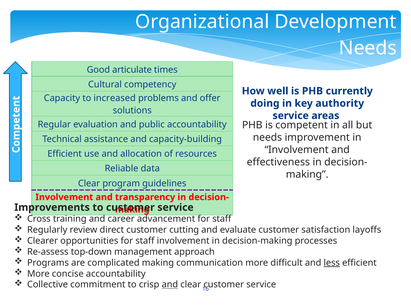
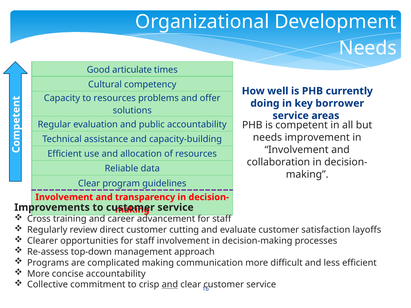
to increased: increased -> resources (115, 98)
authority: authority -> borrower (340, 103)
effectiveness: effectiveness -> collaboration (278, 162)
less underline: present -> none (332, 263)
